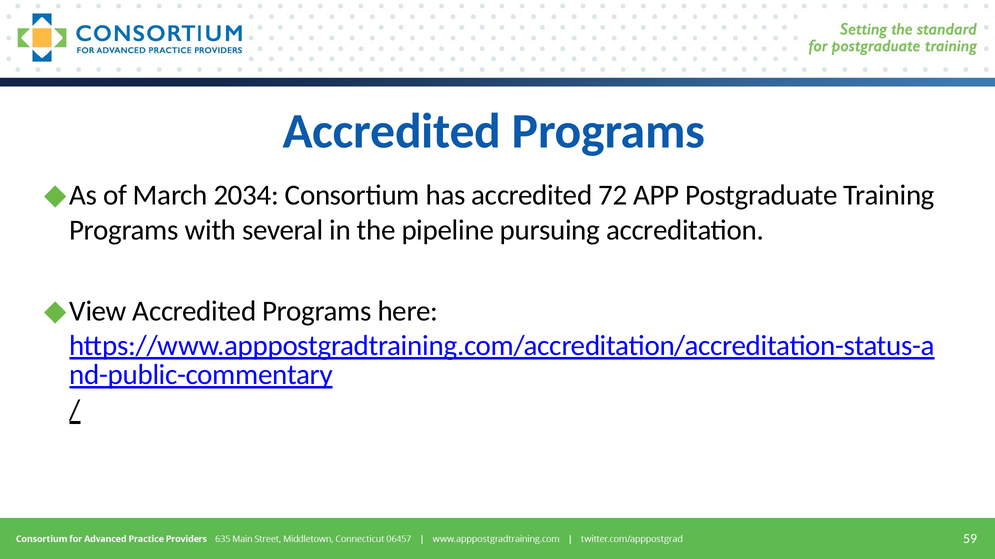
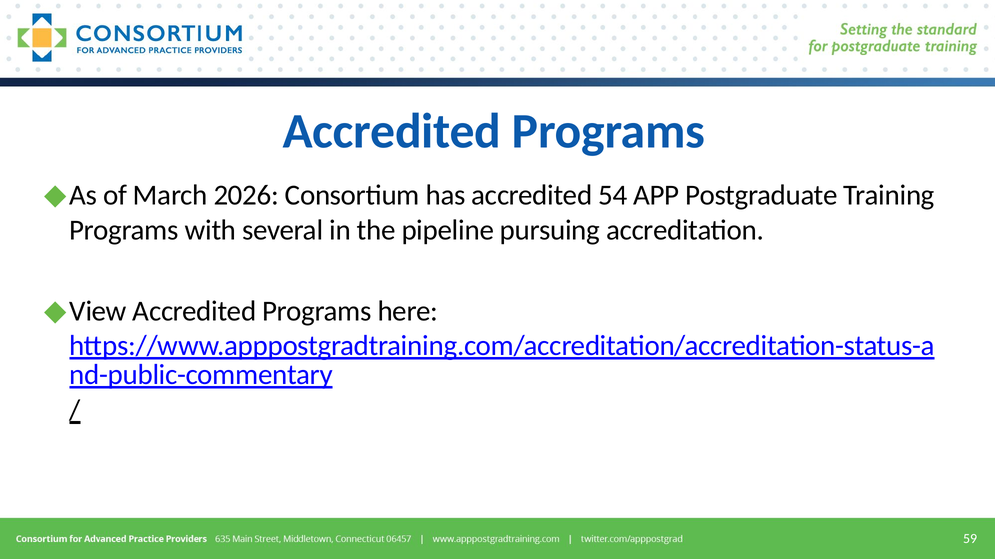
2034: 2034 -> 2026 (246, 196)
72: 72 -> 54 (613, 196)
